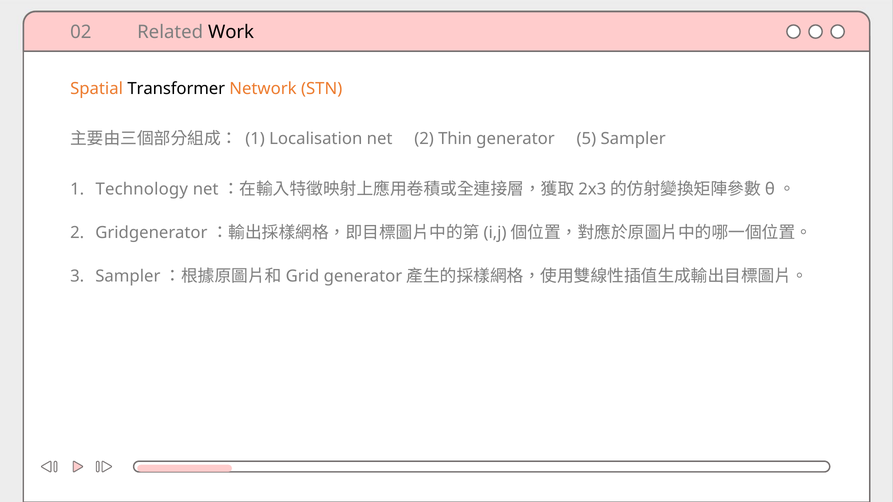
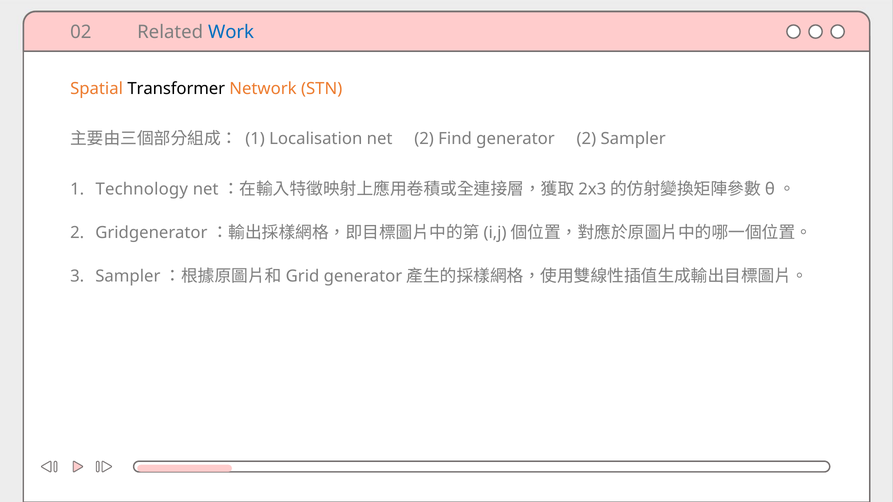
Work colour: black -> blue (231, 32)
Thin: Thin -> Find (455, 139)
generator 5: 5 -> 2 (586, 139)
